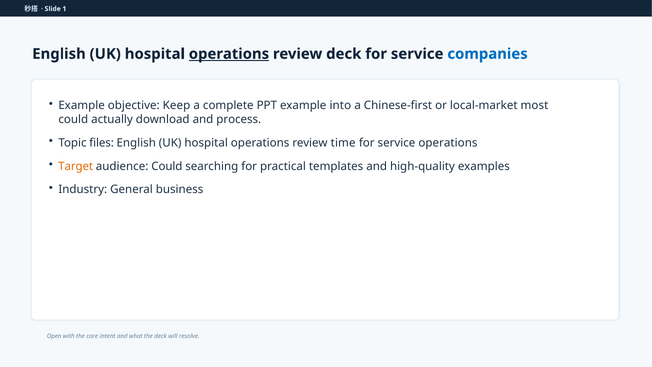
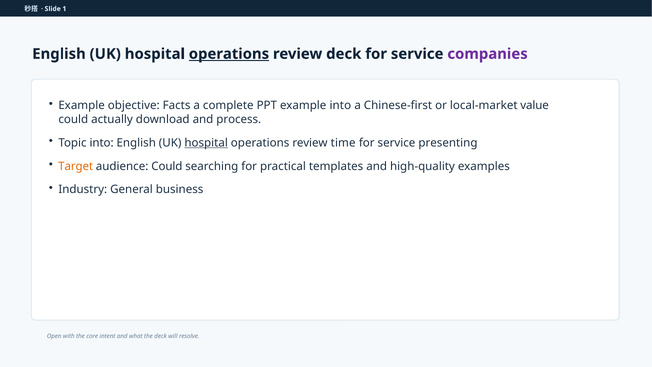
companies colour: blue -> purple (488, 54)
Keep: Keep -> Facts (177, 106)
most: most -> value (535, 106)
Topic files: files -> into (102, 143)
hospital underline: none -> present (206, 143)
service operations: operations -> presenting (448, 143)
